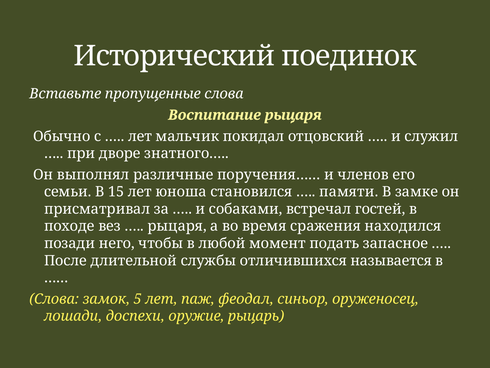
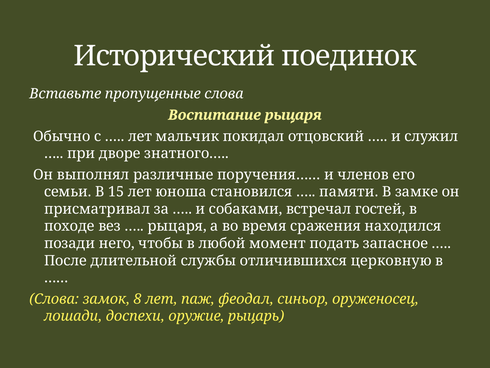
называется: называется -> церковную (391, 260)
5: 5 -> 8 (138, 299)
